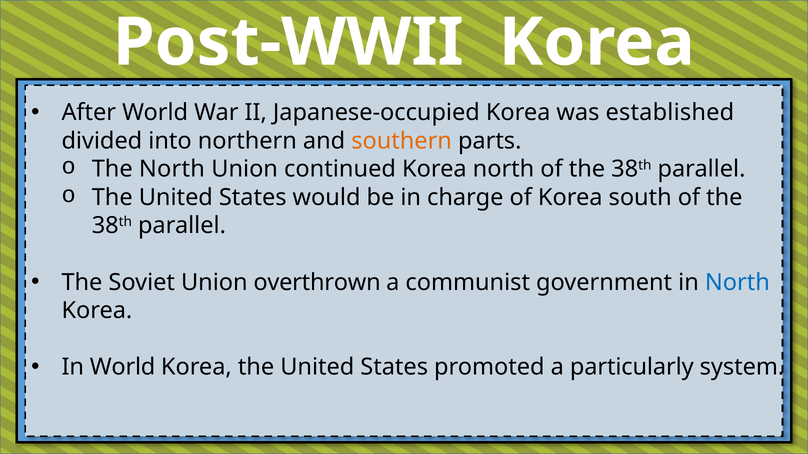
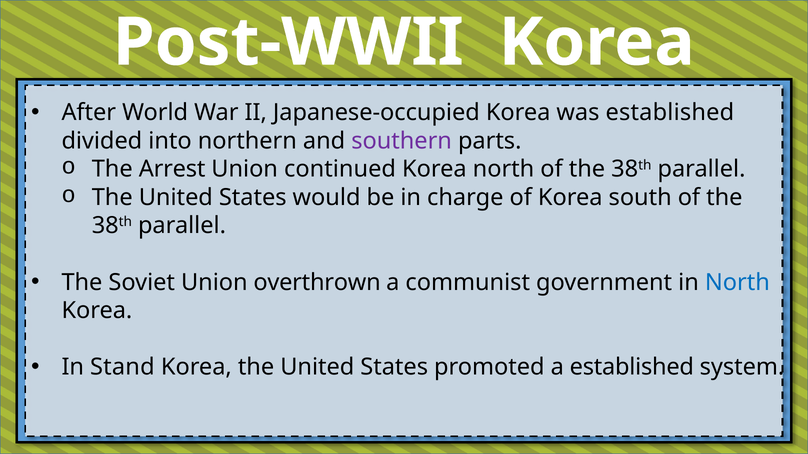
southern colour: orange -> purple (402, 141)
The North: North -> Arrest (172, 169)
In World: World -> Stand (122, 367)
a particularly: particularly -> established (632, 367)
